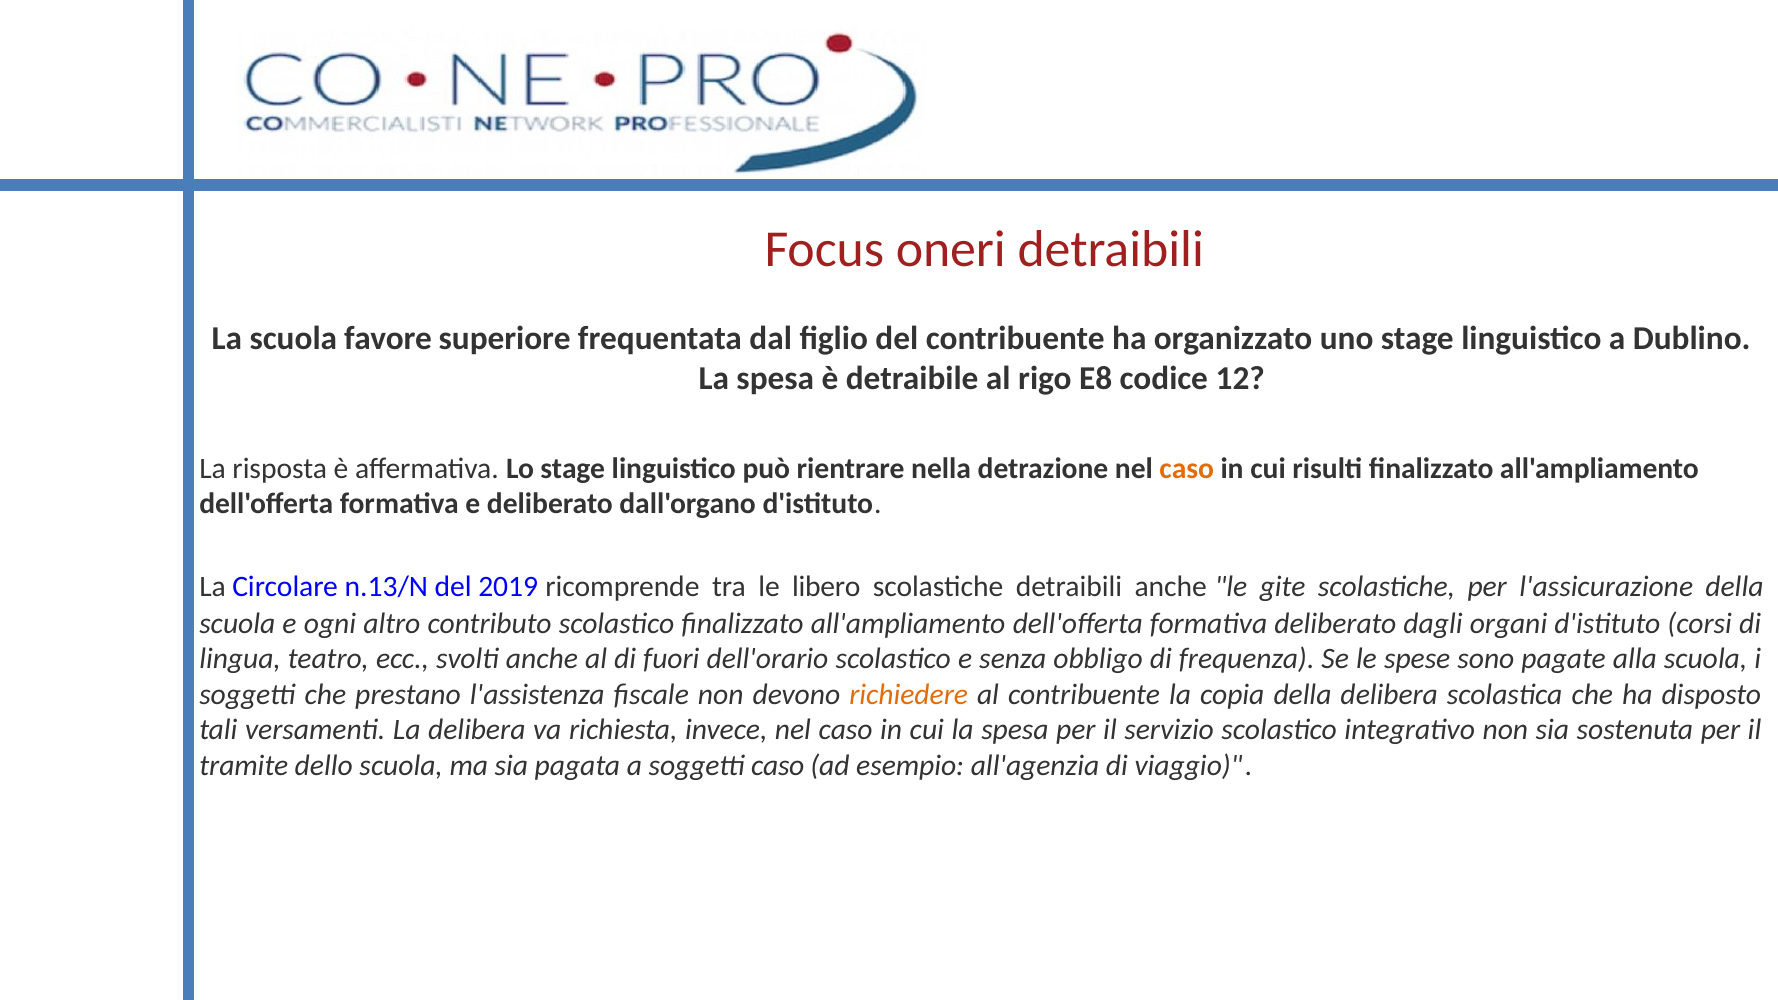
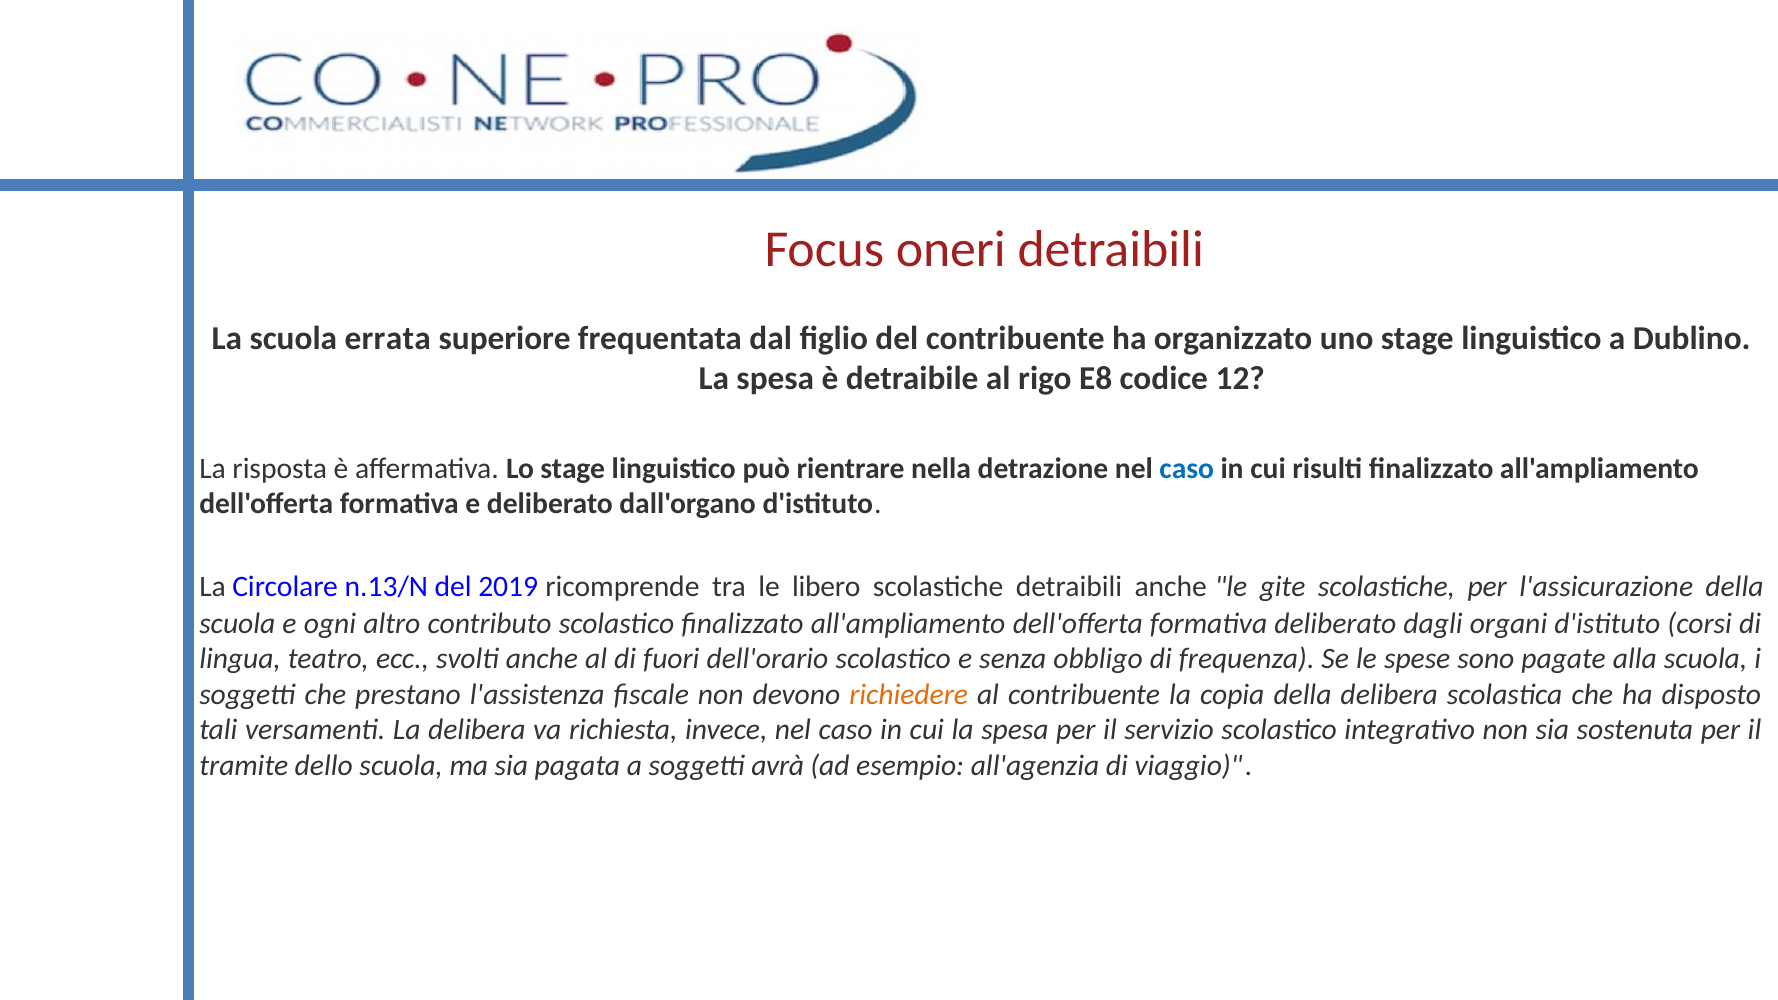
favore: favore -> errata (388, 338)
caso colour: orange -> blue (1187, 469)
soggetti caso: caso -> avrà (778, 765)
